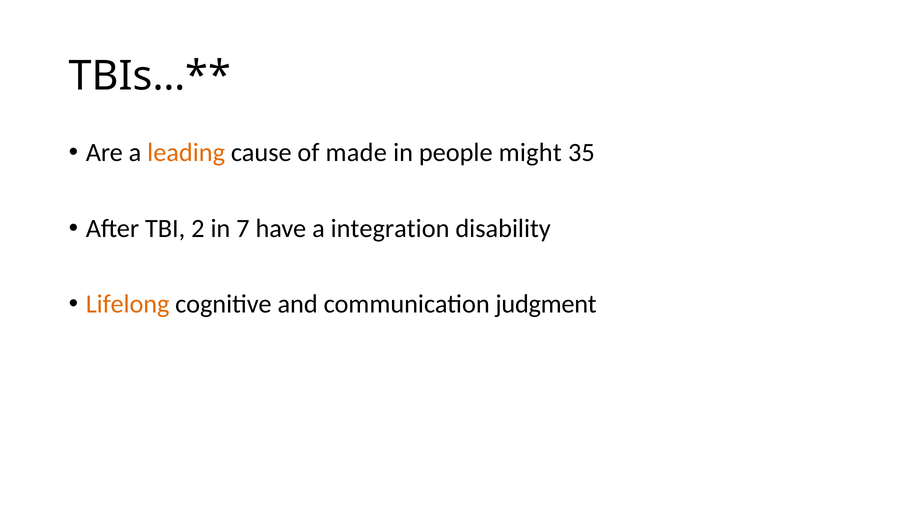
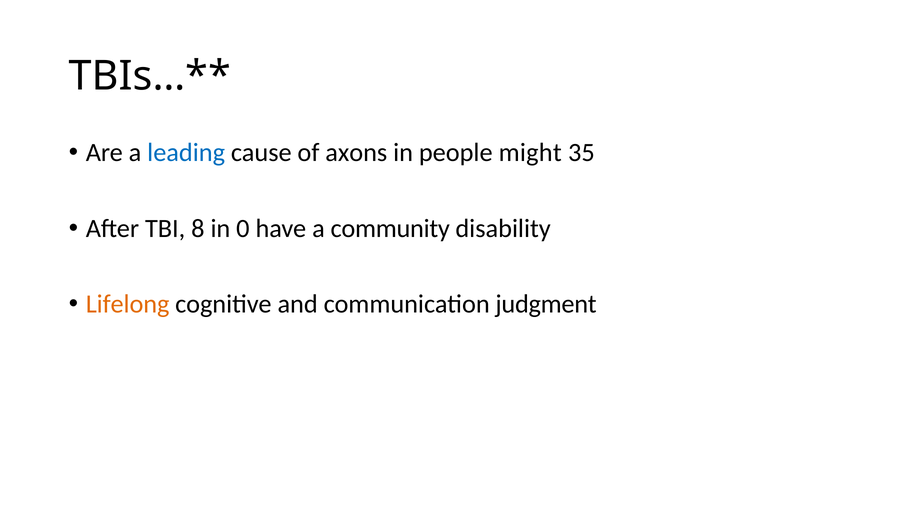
leading colour: orange -> blue (186, 153)
made: made -> axons (356, 153)
2: 2 -> 8 (198, 228)
7: 7 -> 0 (243, 228)
integration: integration -> community (390, 228)
